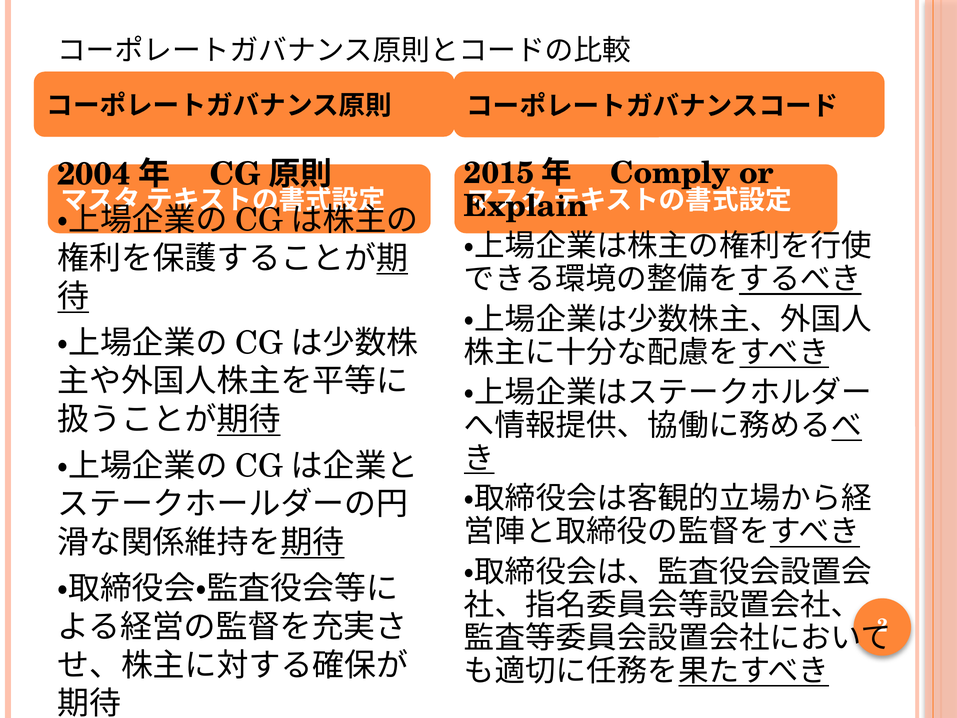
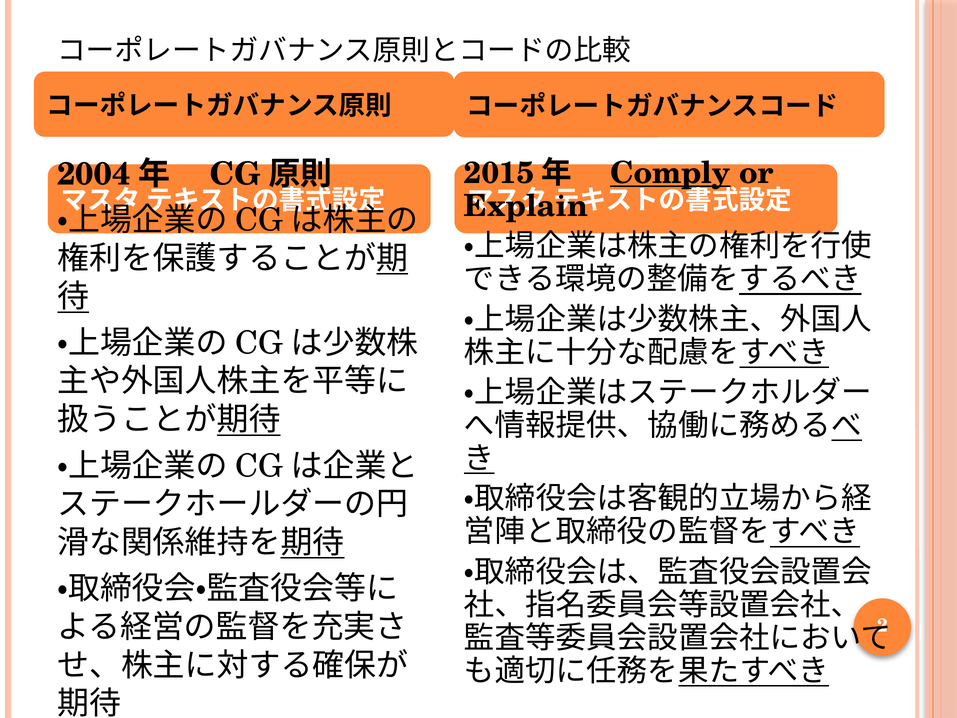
Comply underline: none -> present (670, 173)
